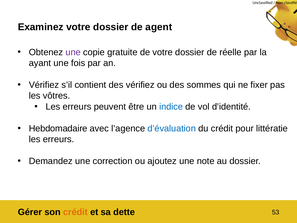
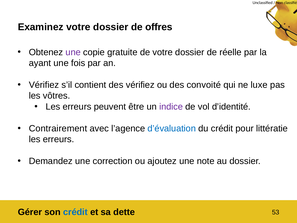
agent: agent -> offres (159, 27)
sommes: sommes -> convoité (204, 85)
fixer: fixer -> luxe (259, 85)
indice colour: blue -> purple (171, 107)
Hebdomadaire: Hebdomadaire -> Contrairement (58, 128)
crédit colour: orange -> blue (75, 212)
